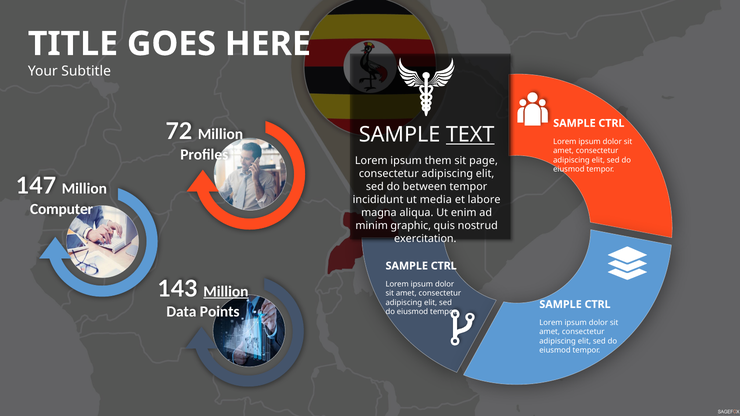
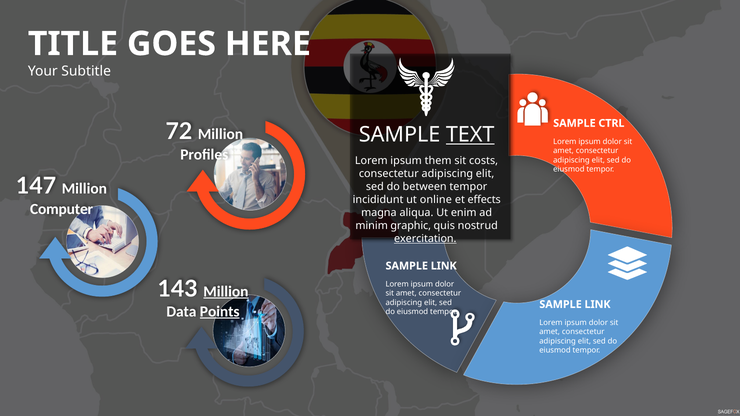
page: page -> costs (484, 161)
media: media -> online (436, 200)
labore: labore -> effects (484, 200)
exercitation underline: none -> present (425, 239)
CTRL: CTRL -> LINK (444, 266)
CTRL: CTRL -> LINK (598, 305)
Points underline: none -> present (220, 312)
